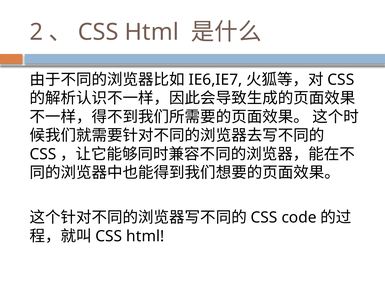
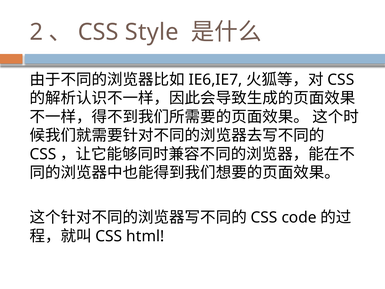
Html: Html -> Style (152, 32)
